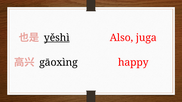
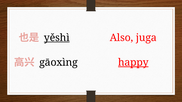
happy underline: none -> present (133, 63)
